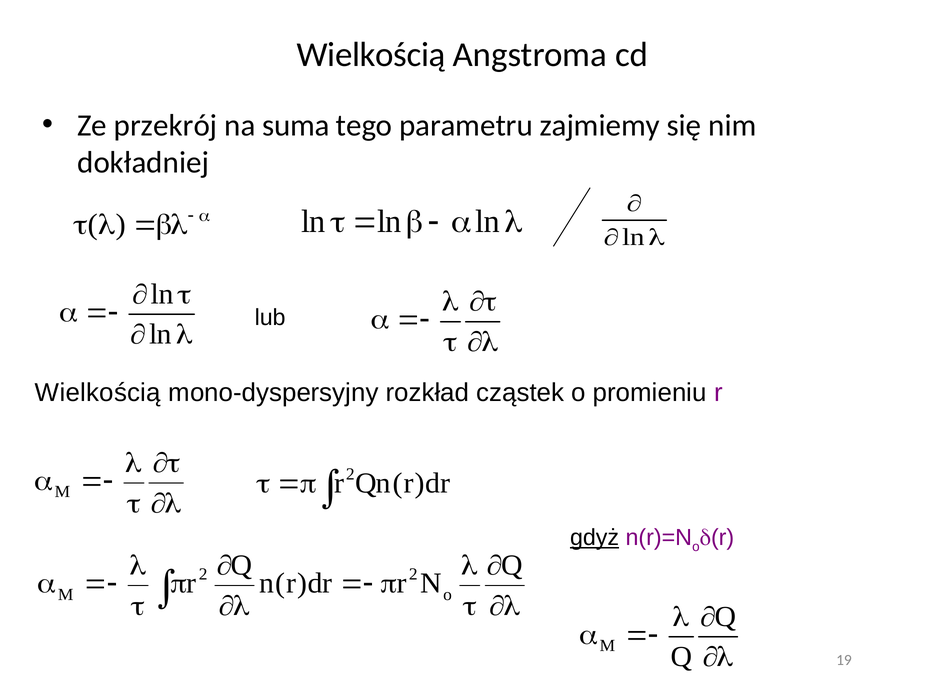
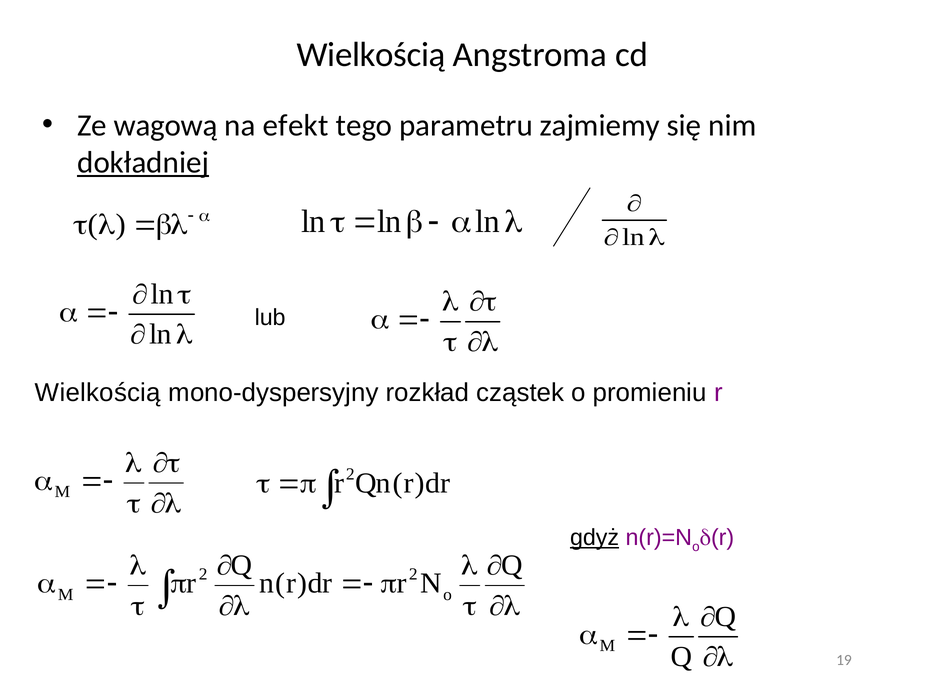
przekrój: przekrój -> wagową (166, 125)
suma: suma -> efekt (296, 125)
dokładniej underline: none -> present (143, 163)
